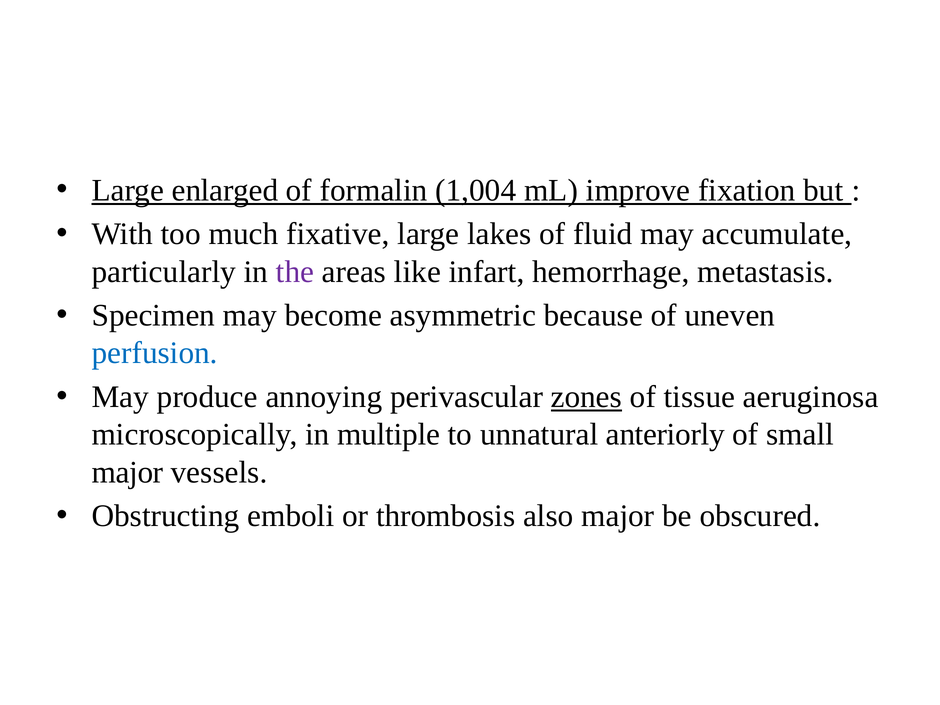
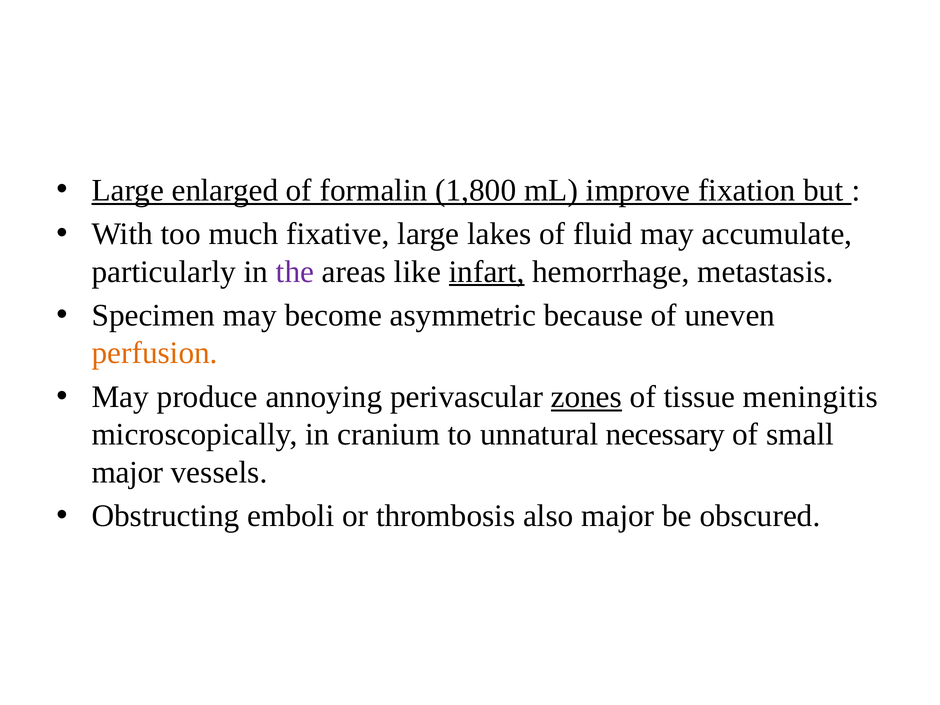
1,004: 1,004 -> 1,800 (476, 190)
infart underline: none -> present (487, 272)
perfusion colour: blue -> orange (155, 353)
aeruginosa: aeruginosa -> meningitis (810, 397)
multiple: multiple -> cranium (389, 435)
anteriorly: anteriorly -> necessary (665, 435)
